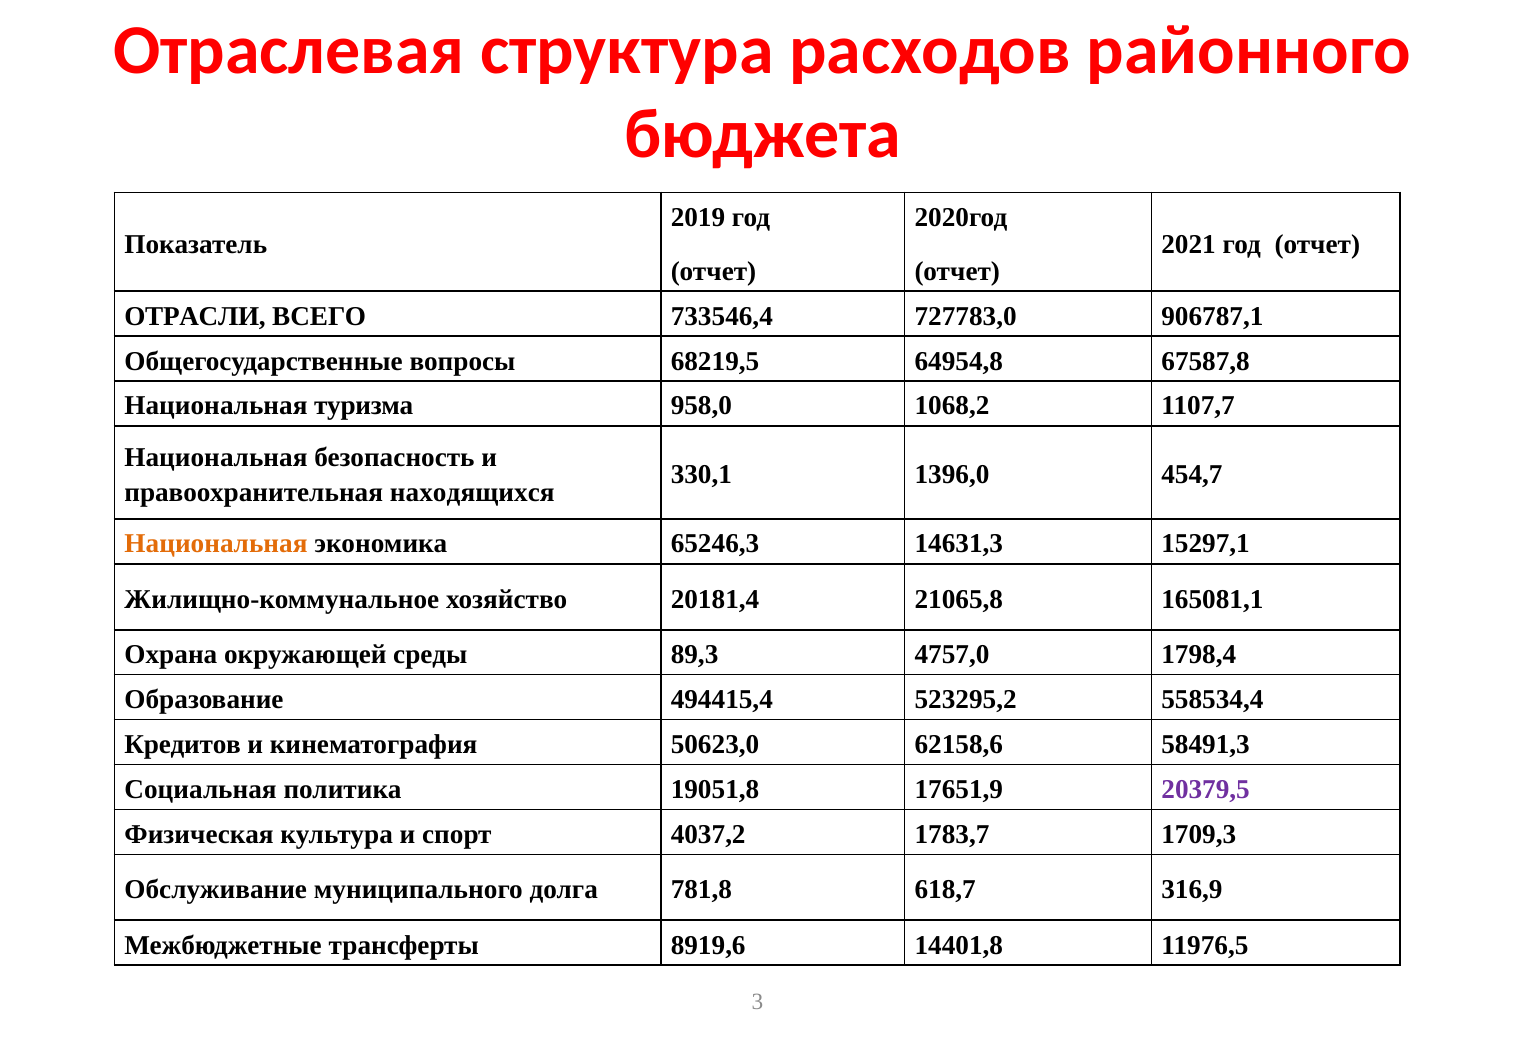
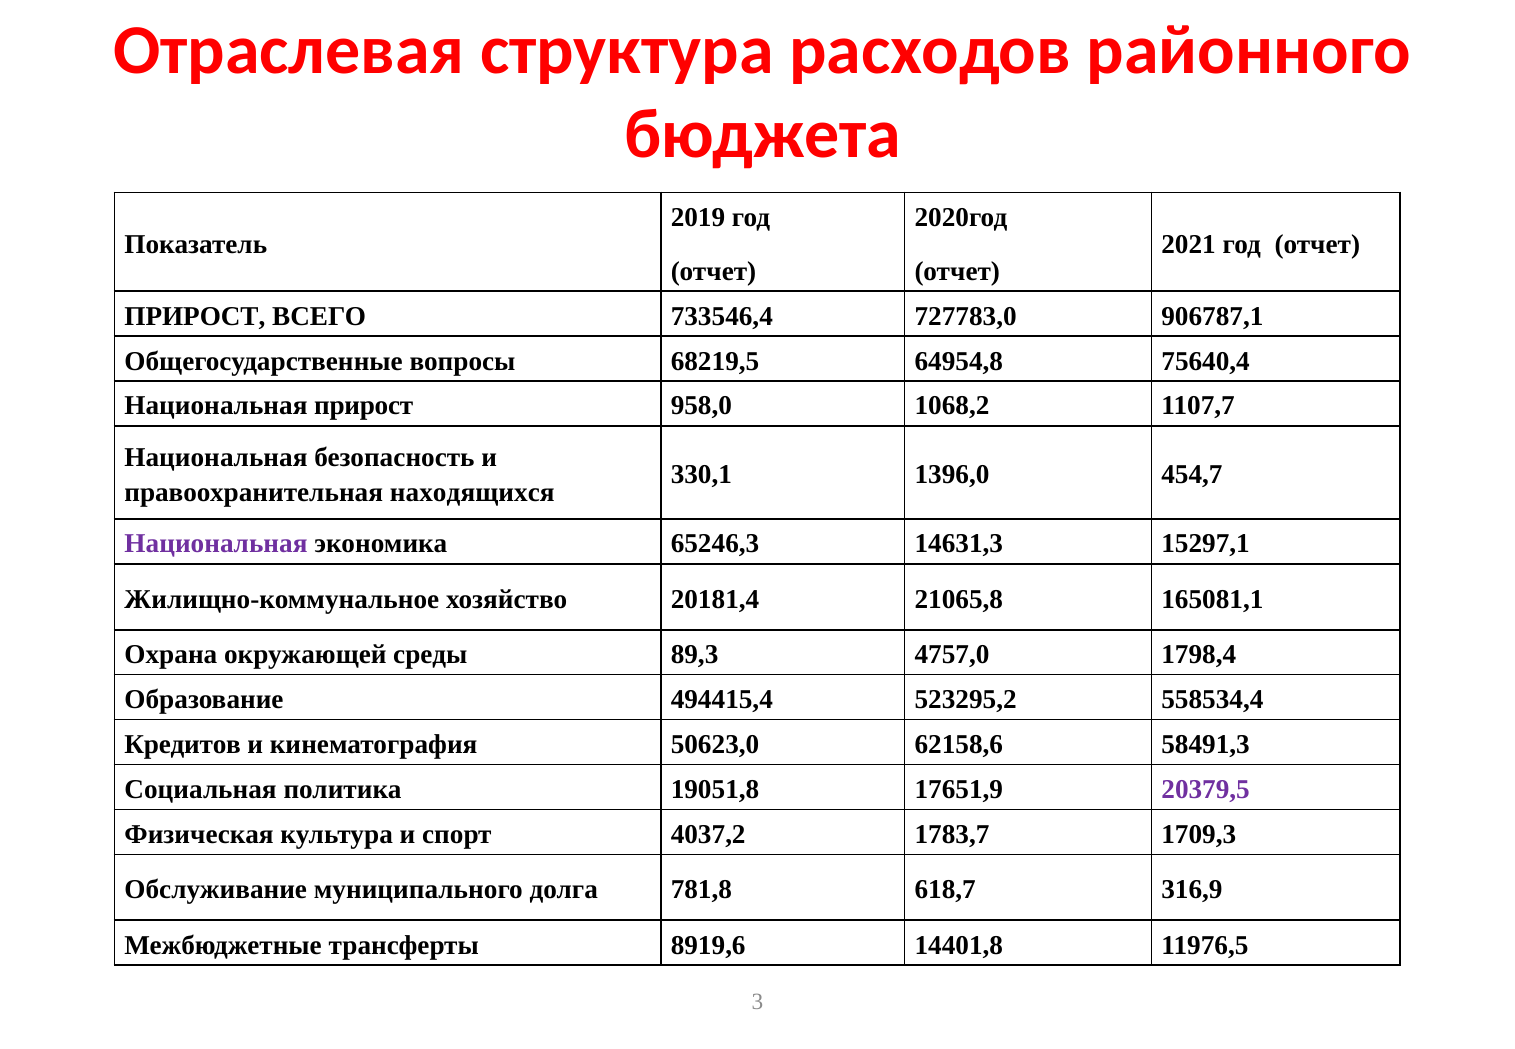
ОТРАСЛИ: ОТРАСЛИ -> ПРИРОСТ (195, 316)
67587,8: 67587,8 -> 75640,4 (1206, 361)
Национальная туризма: туризма -> прирост (364, 406)
Национальная colour: orange -> purple (216, 544)
